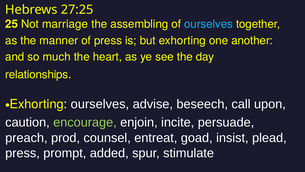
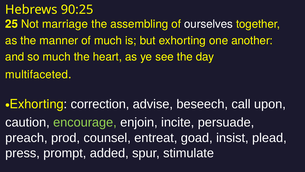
27:25: 27:25 -> 90:25 (77, 10)
ourselves colour: light blue -> white (208, 24)
of press: press -> much (108, 40)
relationships: relationships -> multifaceted (37, 74)
Exhorting ourselves: ourselves -> correction (100, 104)
